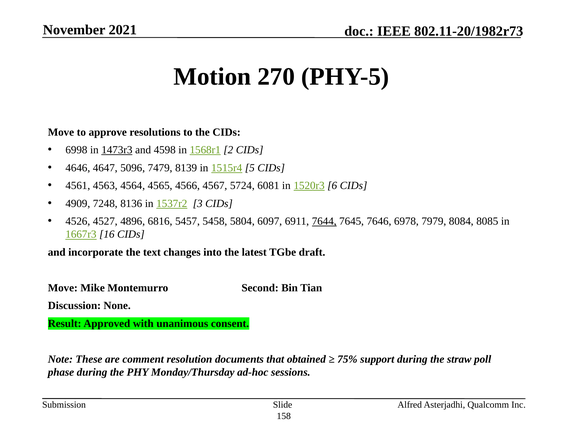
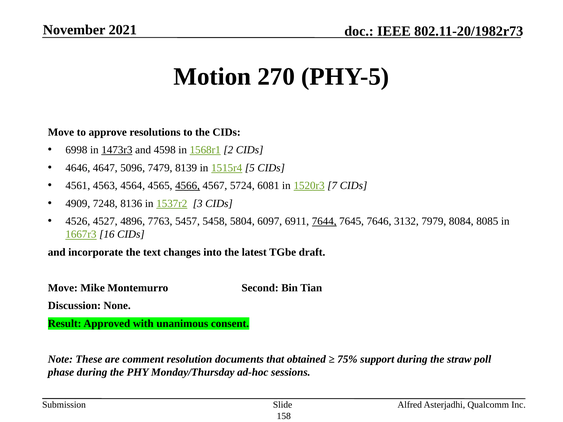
4566 underline: none -> present (188, 186)
6: 6 -> 7 (332, 186)
6816: 6816 -> 7763 (160, 221)
6978: 6978 -> 3132 (406, 221)
